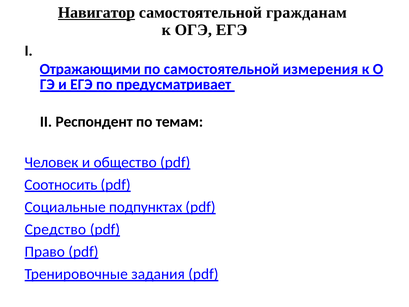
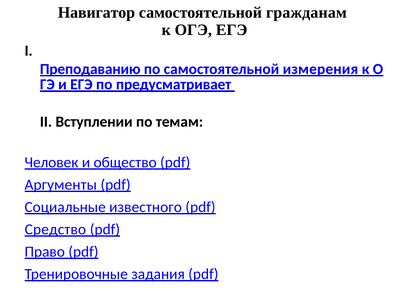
Навигатор underline: present -> none (96, 13)
Отражающими: Отражающими -> Преподаванию (90, 69)
Респондент: Респондент -> Вступлении (94, 122)
Соотносить: Соотносить -> Аргументы (61, 185)
подпунктах: подпунктах -> известного (146, 207)
